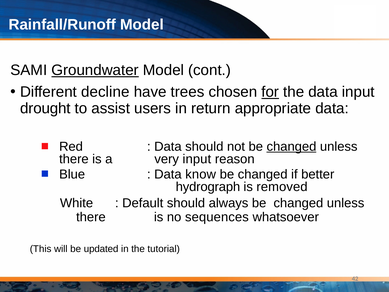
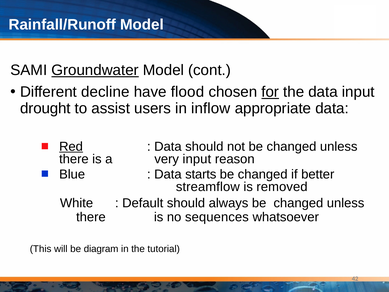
trees: trees -> flood (187, 92)
return: return -> inflow (211, 108)
Red underline: none -> present (71, 147)
changed underline: present -> none (291, 147)
know: know -> starts (201, 174)
hydrograph: hydrograph -> streamflow (208, 187)
updated: updated -> diagram (101, 249)
